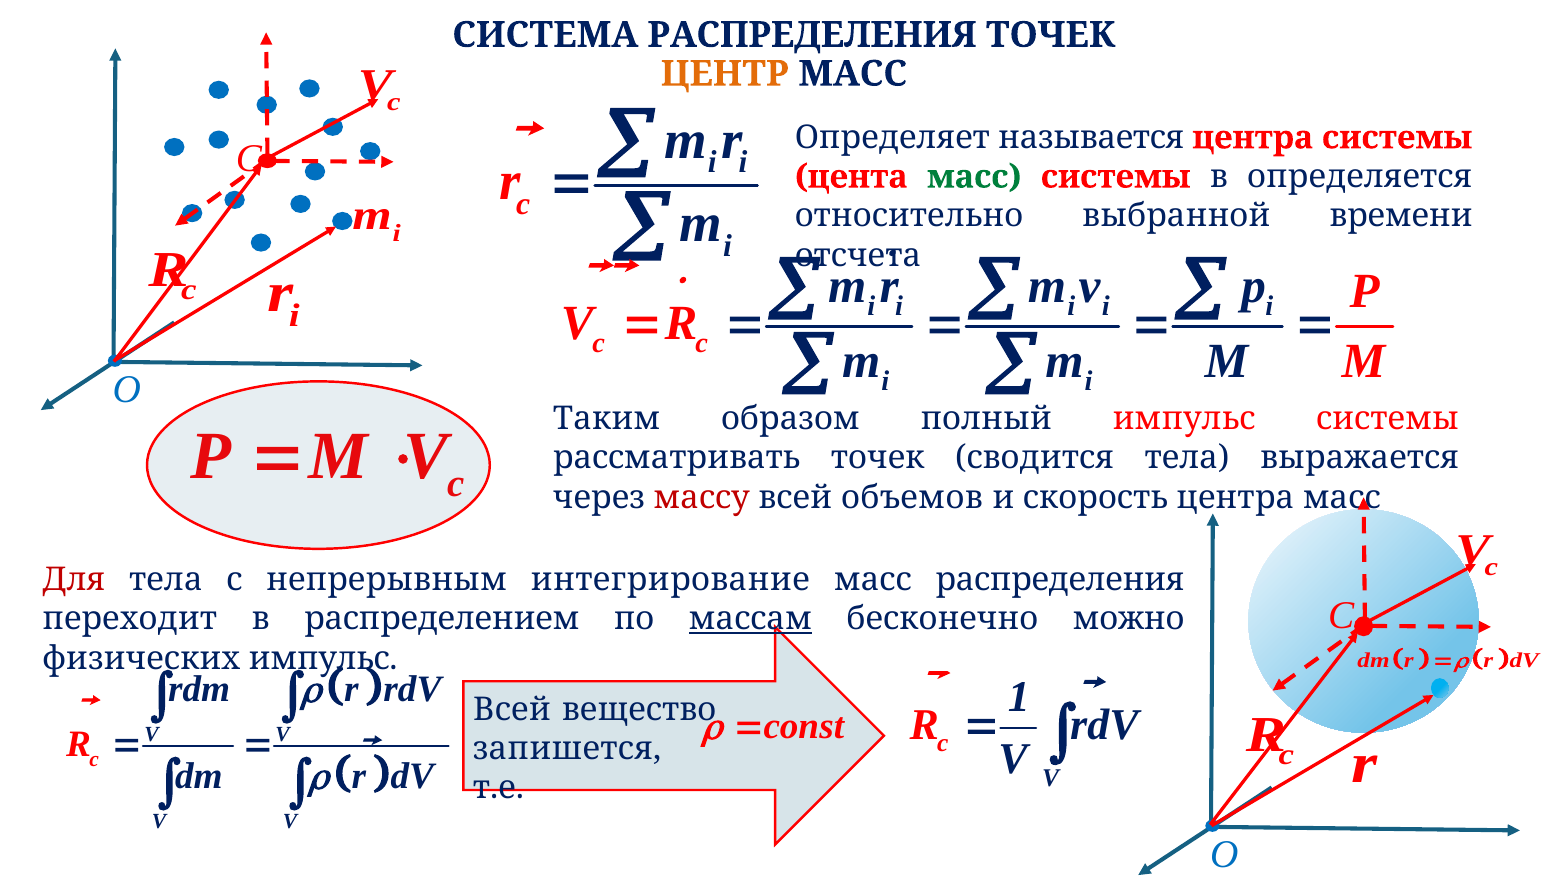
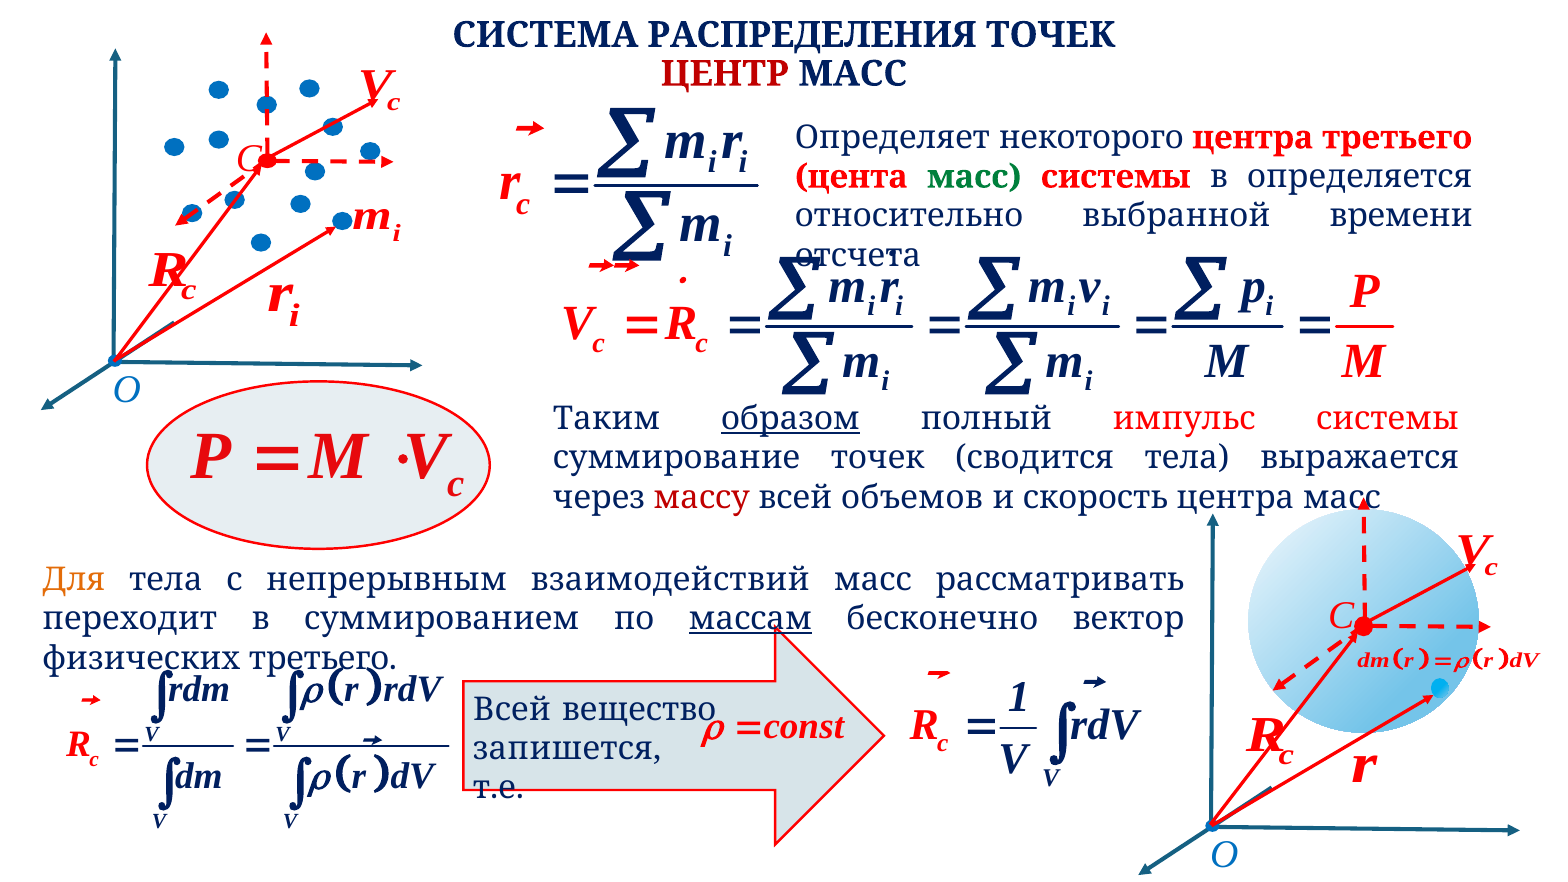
ЦЕНТР colour: orange -> red (725, 74)
называется: называется -> некоторого (1091, 138)
центра системы: системы -> третьего (1397, 138)
образом underline: none -> present (790, 419)
рассматривать: рассматривать -> суммирование (677, 458)
Для colour: red -> orange (74, 580)
интегрирование: интегрирование -> взаимодействий (670, 580)
масс распределения: распределения -> рассматривать (1060, 580)
распределением: распределением -> суммированием (442, 619)
можно: можно -> вектор (1129, 619)
импульс: импульс -> третьего (323, 658)
